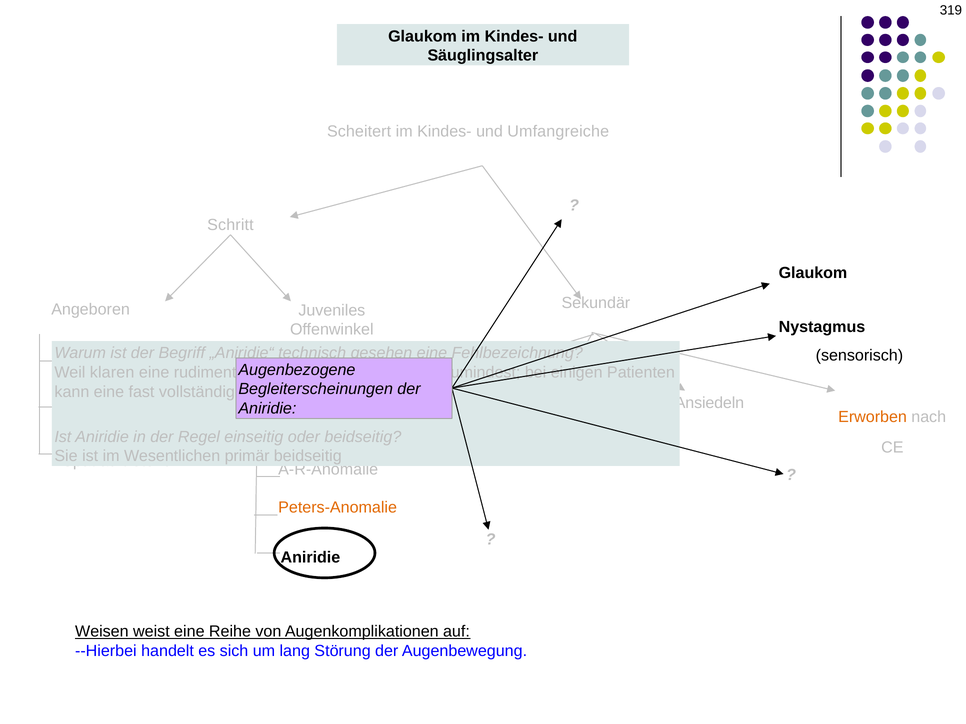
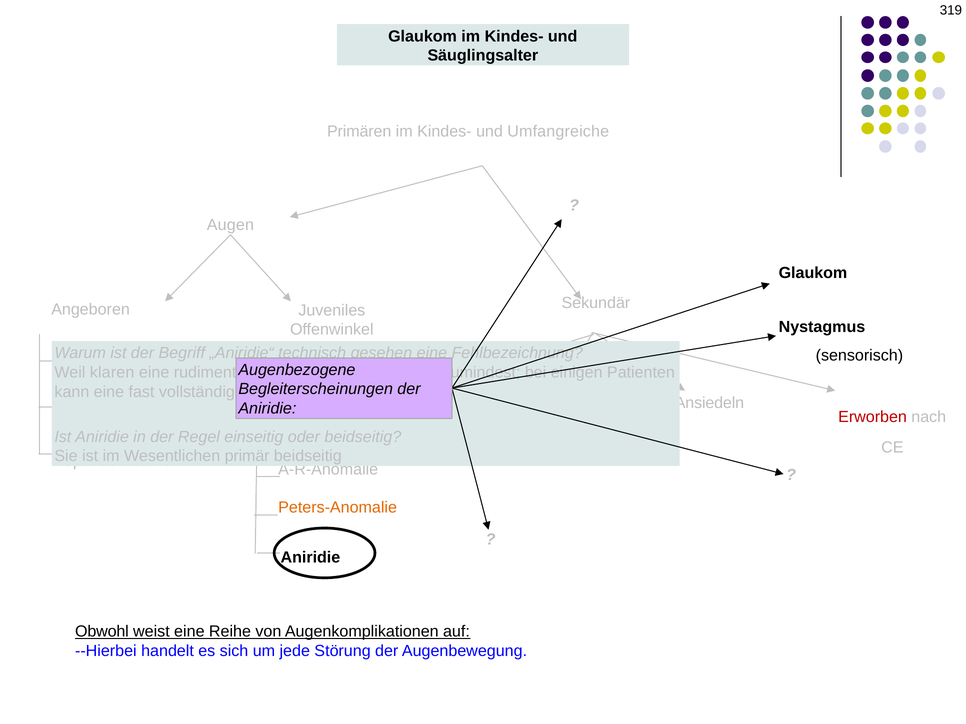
Scheitert: Scheitert -> Primären (359, 131)
Schritt: Schritt -> Augen (230, 225)
Erworben colour: orange -> red (873, 417)
Weisen: Weisen -> Obwohl (102, 632)
lang: lang -> jede (295, 651)
